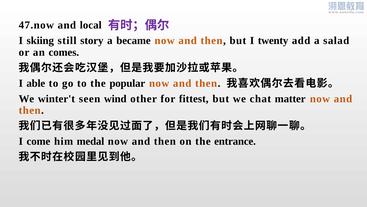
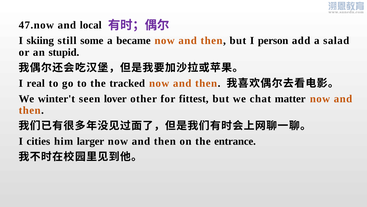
story: story -> some (92, 41)
twenty: twenty -> person (273, 41)
comes: comes -> stupid (64, 52)
able: able -> real (36, 83)
popular: popular -> tracked (127, 83)
wind: wind -> lover (115, 98)
come: come -> cities (38, 141)
medal: medal -> larger (90, 141)
